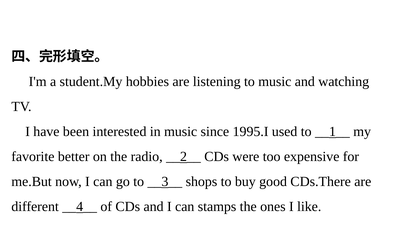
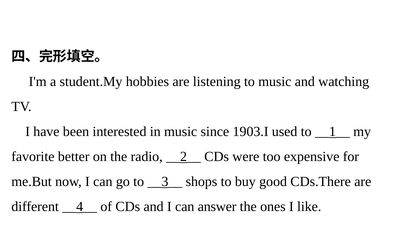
1995.I: 1995.I -> 1903.I (251, 132)
stamps: stamps -> answer (217, 207)
